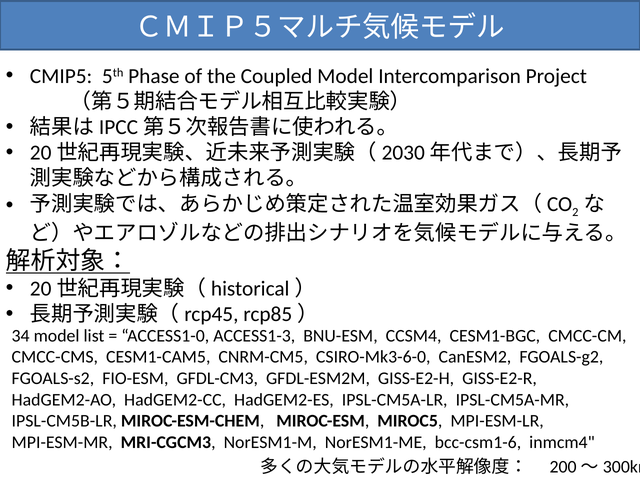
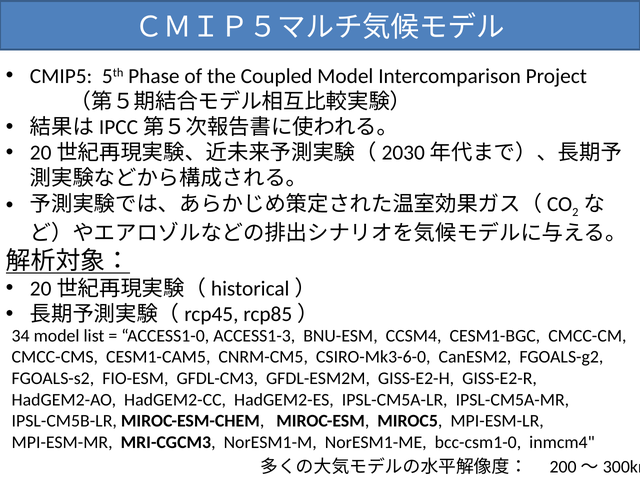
bcc-csm1-6: bcc-csm1-6 -> bcc-csm1-0 (478, 442)
